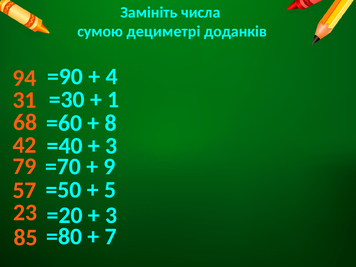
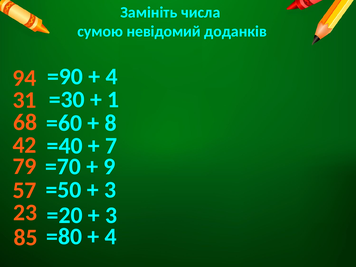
дециметрі: дециметрі -> невідомий (164, 31)
3: 3 -> 7 (111, 146)
5: 5 -> 3 (110, 190)
7: 7 -> 4 (111, 237)
